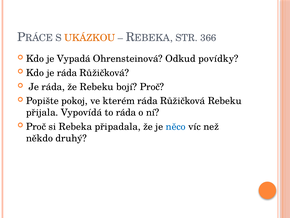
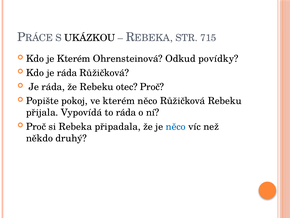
UKÁZKOU colour: orange -> black (90, 38)
366: 366 -> 715 (208, 38)
je Vypadá: Vypadá -> Kterém (74, 59)
bojí: bojí -> otec (127, 87)
kterém ráda: ráda -> něco (147, 101)
